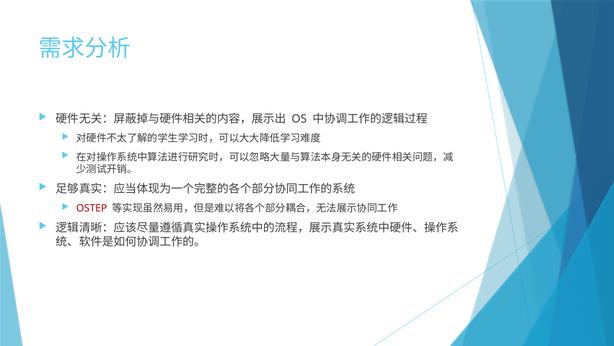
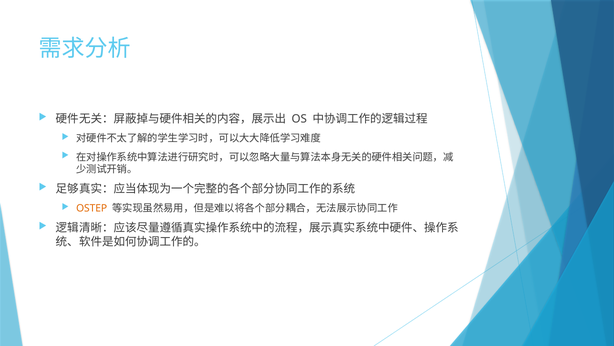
OSTEP colour: red -> orange (92, 208)
